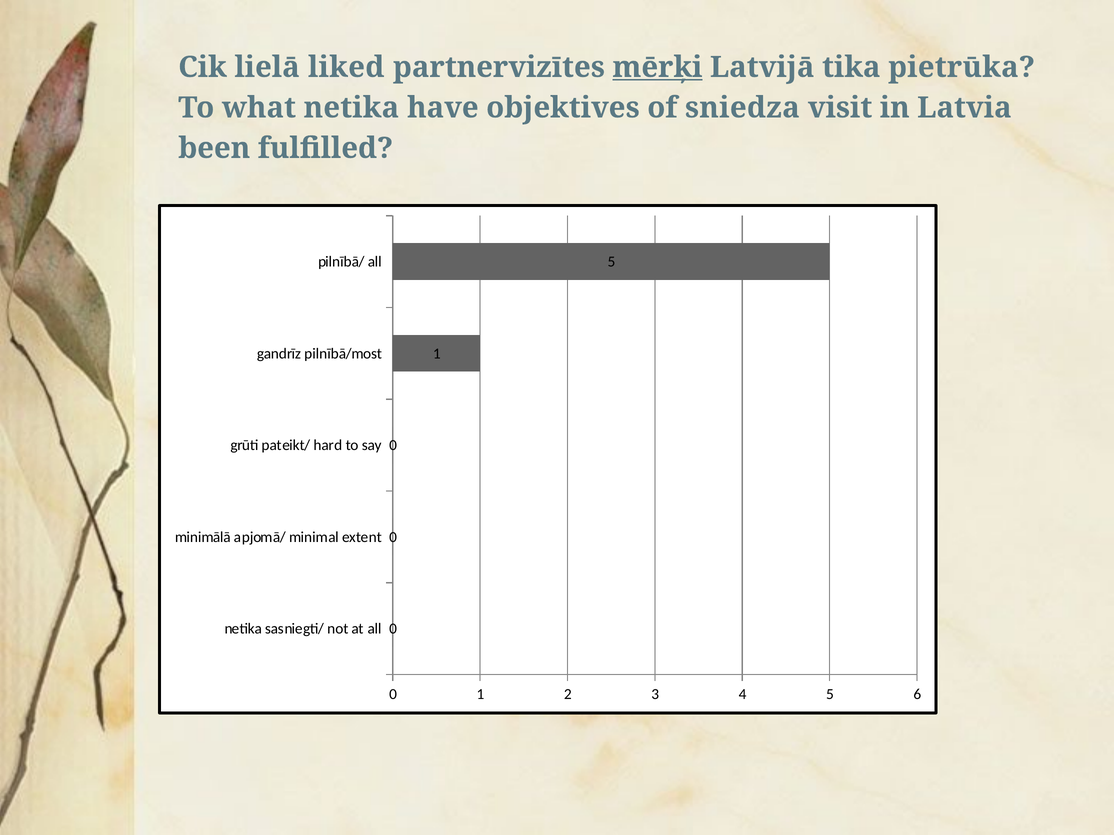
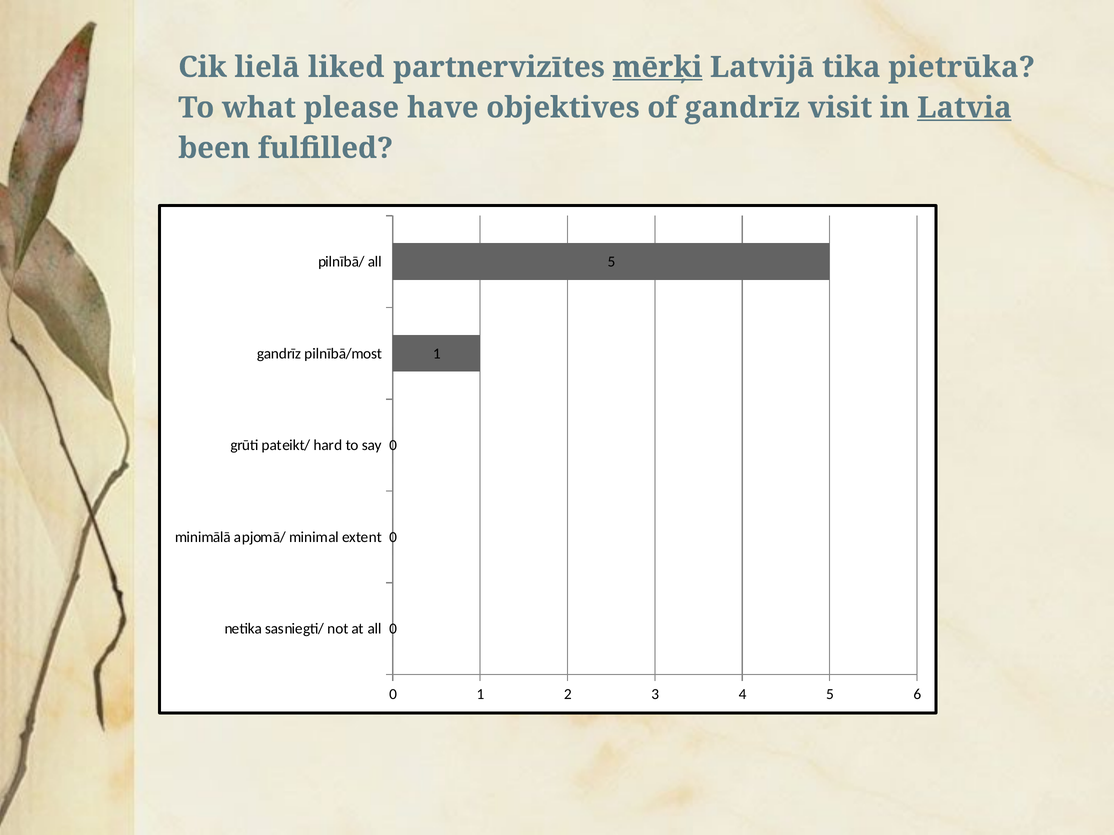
what netika: netika -> please (351, 108)
of sniedza: sniedza -> gandrīz (742, 108)
Latvia underline: none -> present (964, 108)
